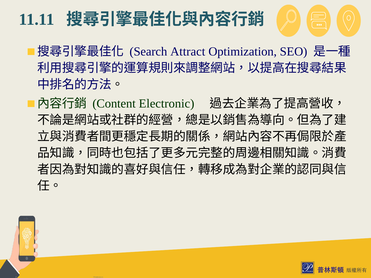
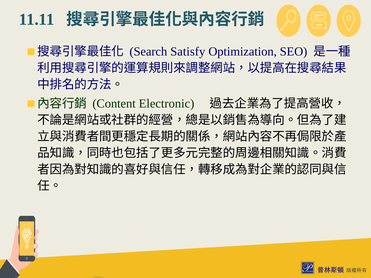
Attract: Attract -> Satisfy (188, 52)
